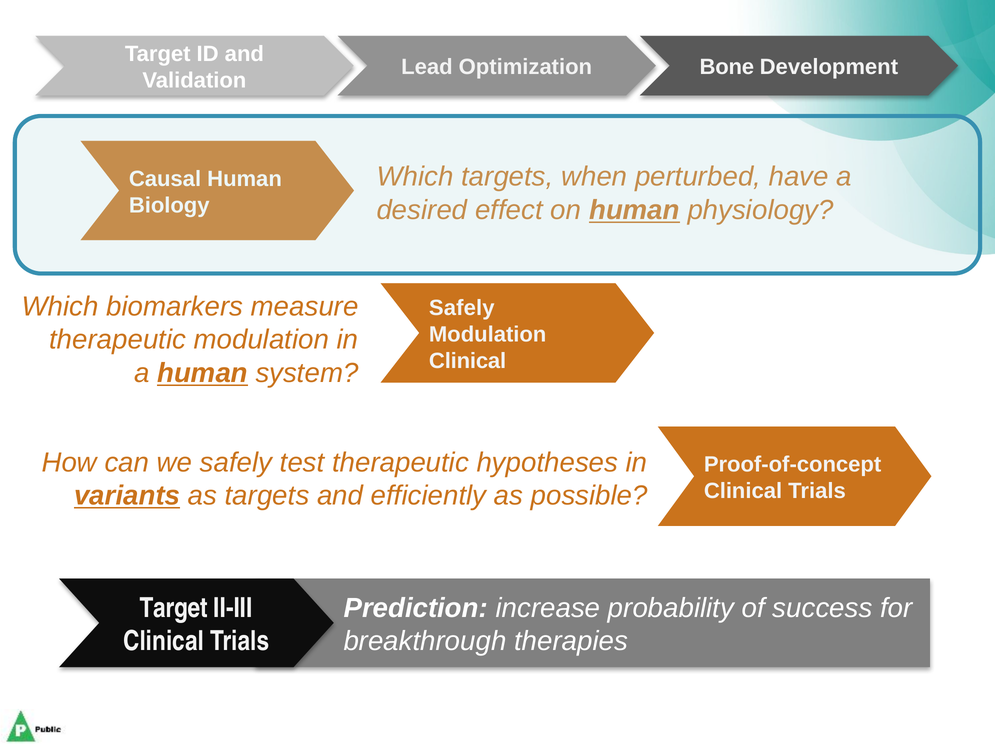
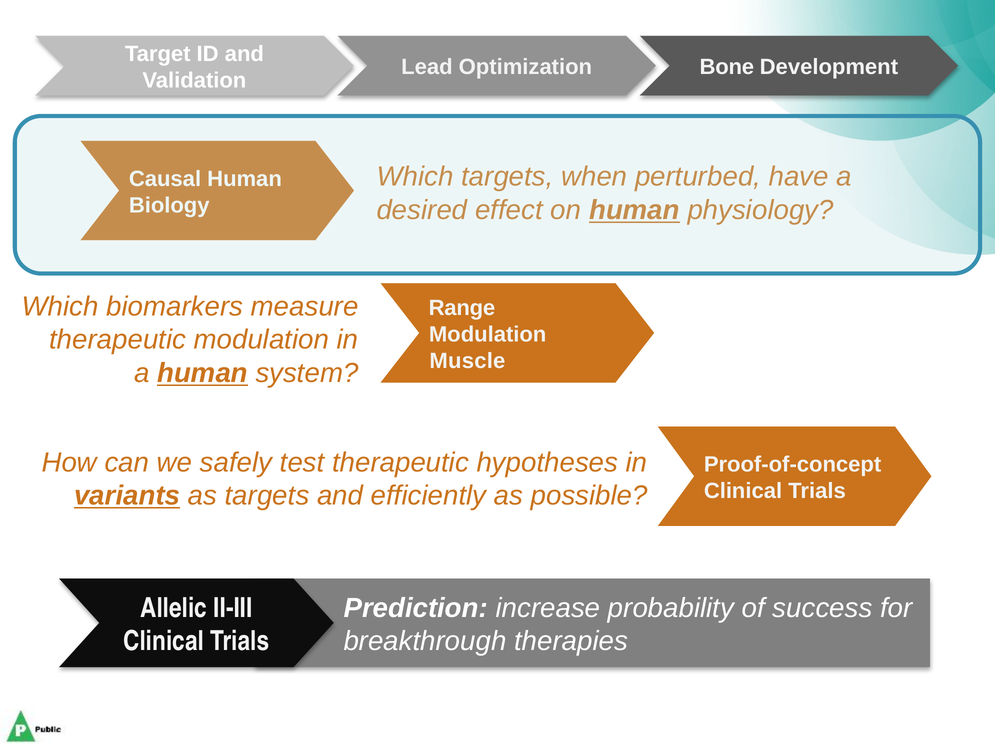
Safely: Safely -> Range (462, 308)
Clinical: Clinical -> Muscle (467, 361)
Target: Target -> Allelic (174, 608)
